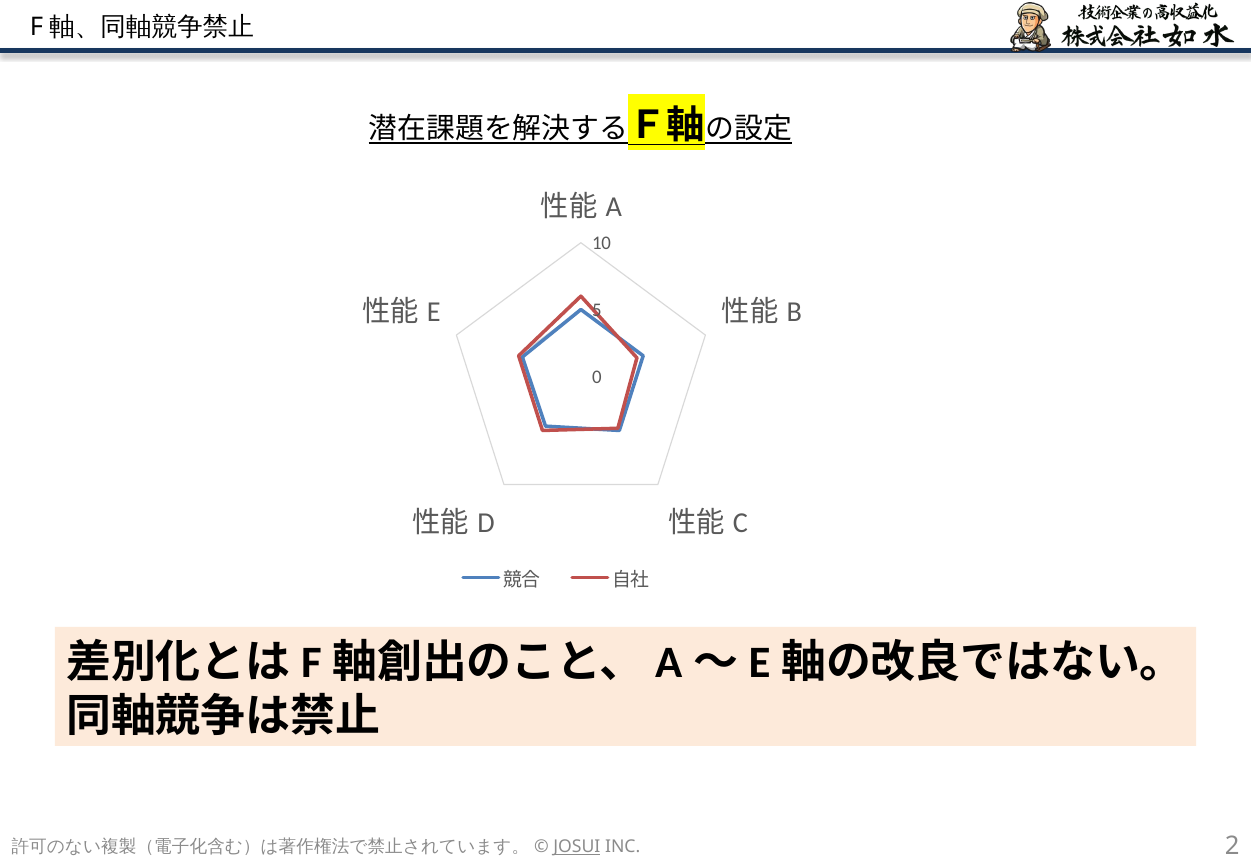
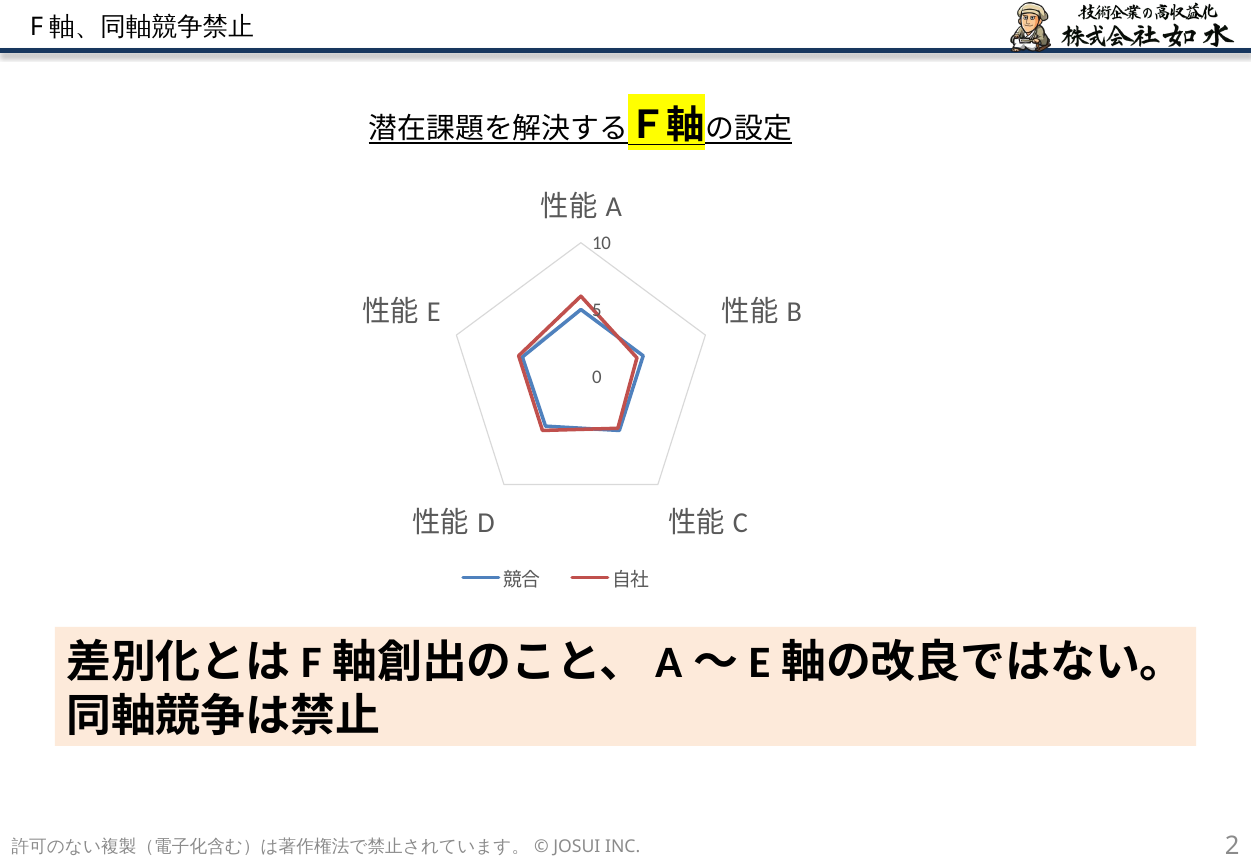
JOSUI underline: present -> none (577, 847)
